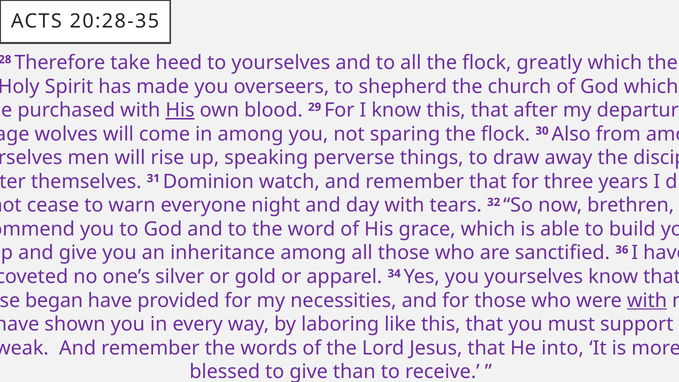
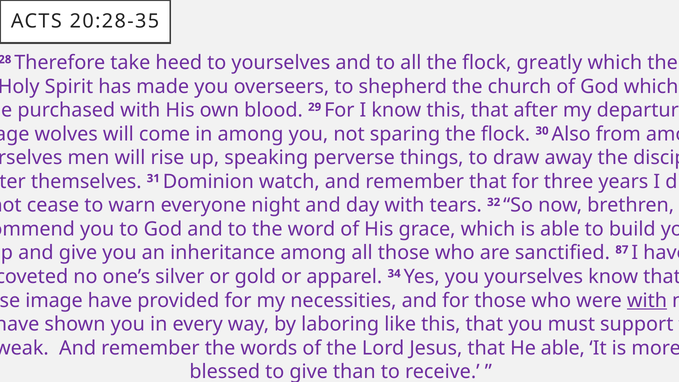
His underline: present -> none (180, 110)
36: 36 -> 87 (622, 250)
began: began -> image (54, 300)
He into: into -> able (563, 348)
